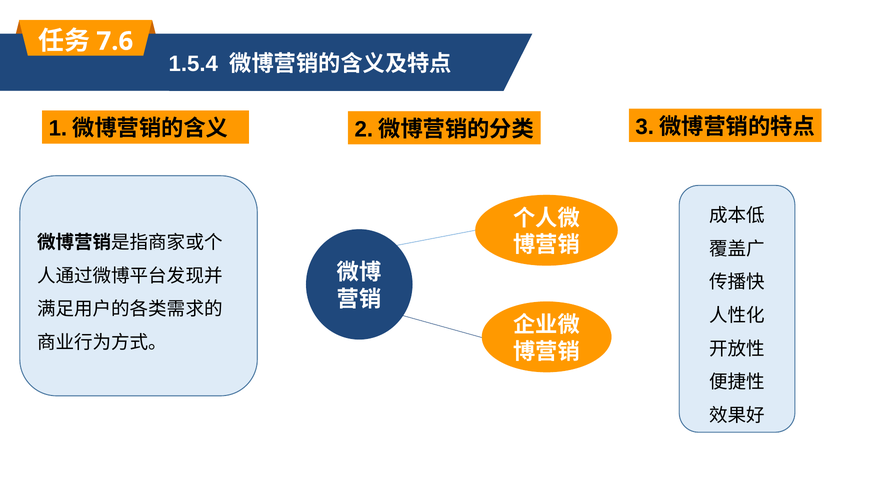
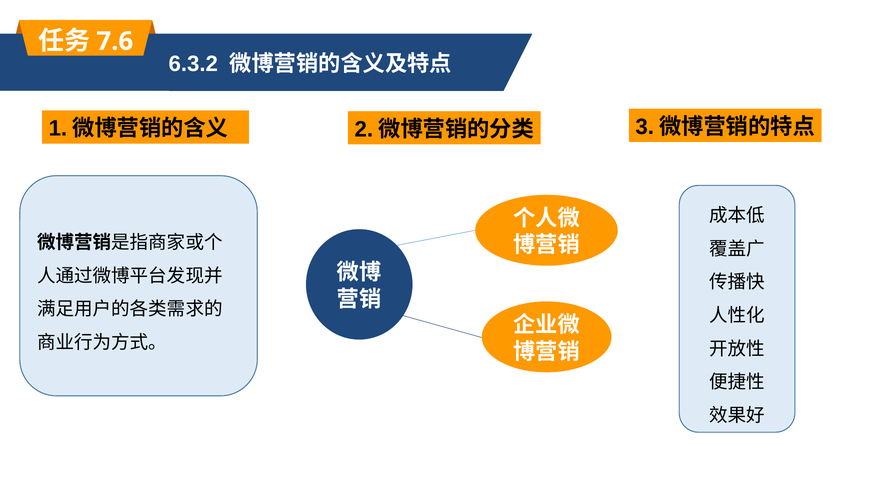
1.5.4: 1.5.4 -> 6.3.2 (193, 64)
